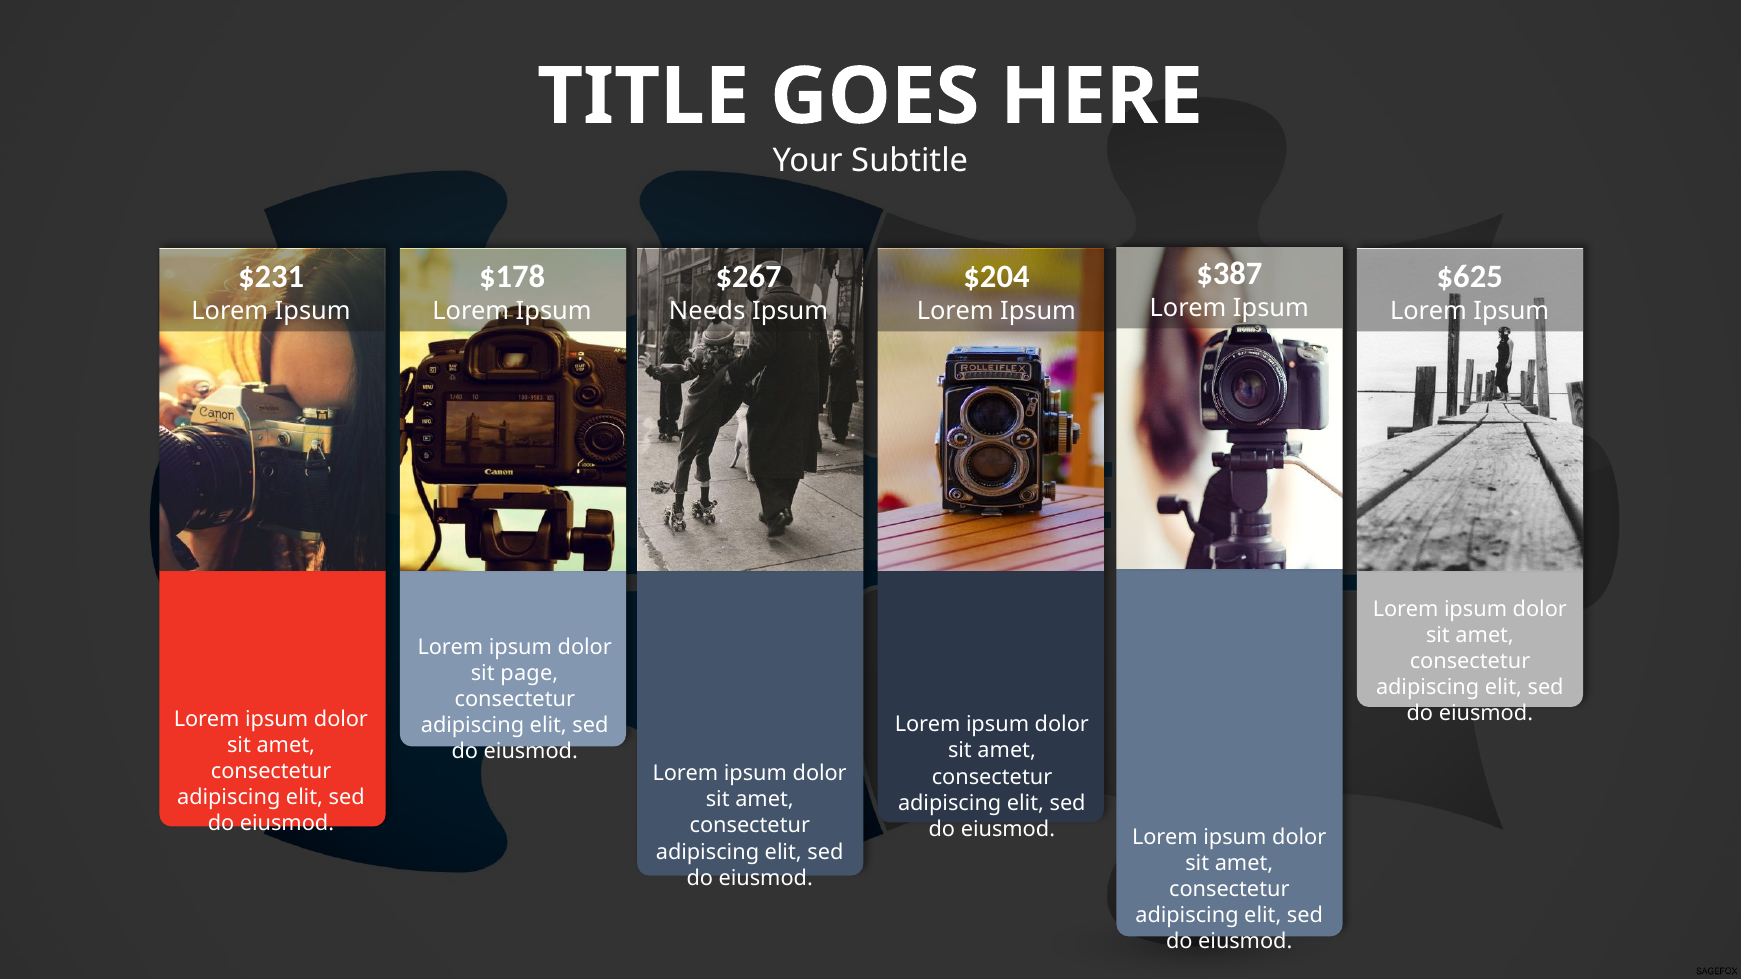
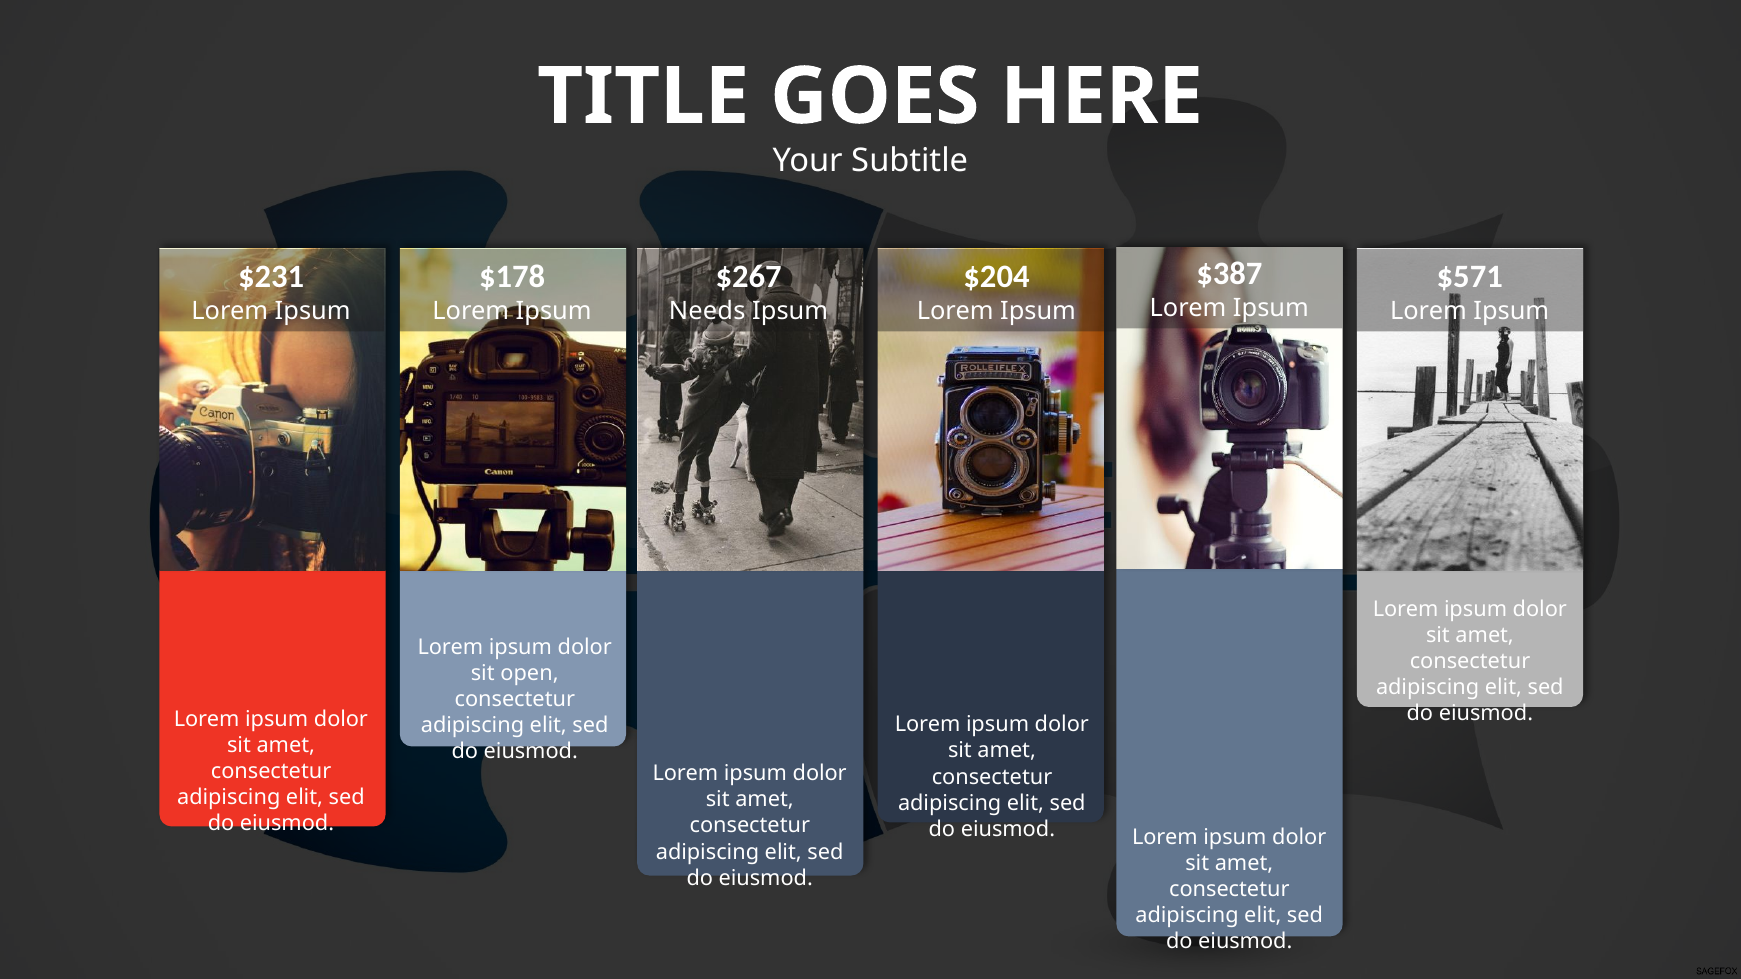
$625: $625 -> $571 (1470, 277)
page: page -> open (529, 673)
